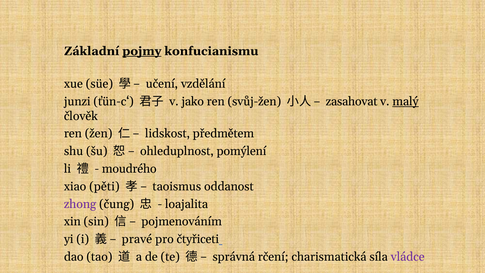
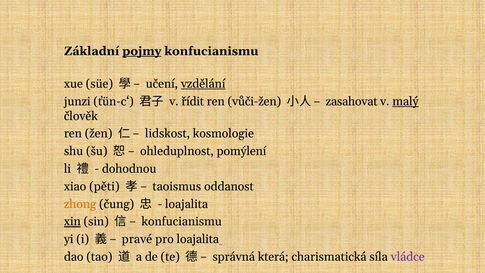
vzdělání underline: none -> present (203, 84)
jako: jako -> řídit (193, 101)
svůj-žen: svůj-žen -> vůči-žen (254, 101)
předmětem: předmětem -> kosmologie (223, 134)
moudrého: moudrého -> dohodnou (129, 169)
zhong colour: purple -> orange (80, 204)
xin underline: none -> present (72, 221)
pojmenováním: pojmenováním -> konfucianismu (182, 221)
pro čtyřiceti: čtyřiceti -> loajalita (198, 239)
rčení: rčení -> která (273, 257)
